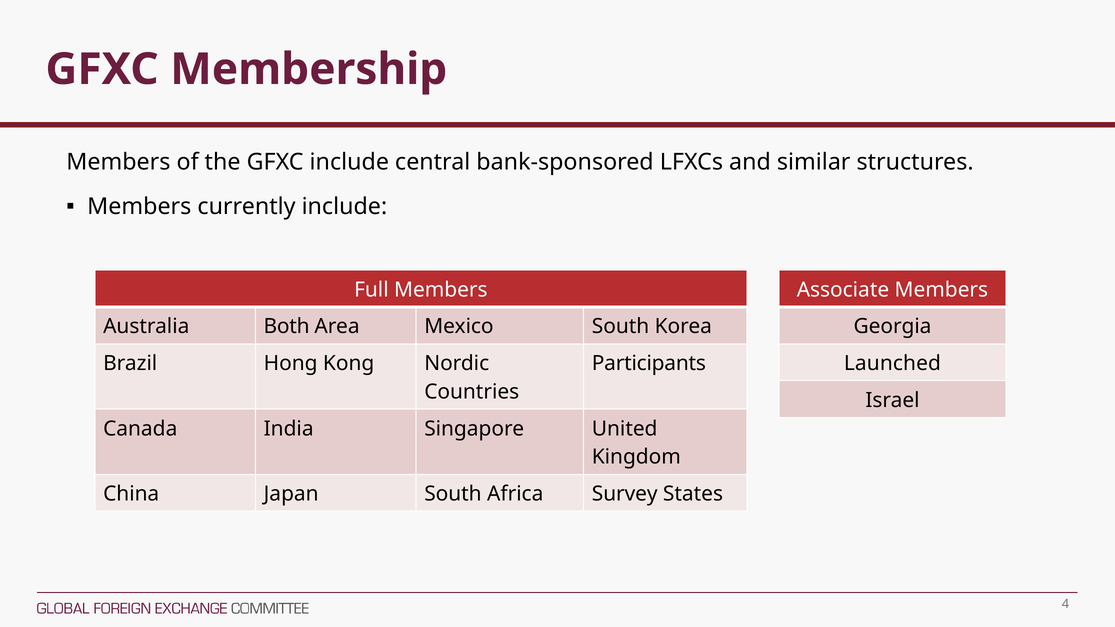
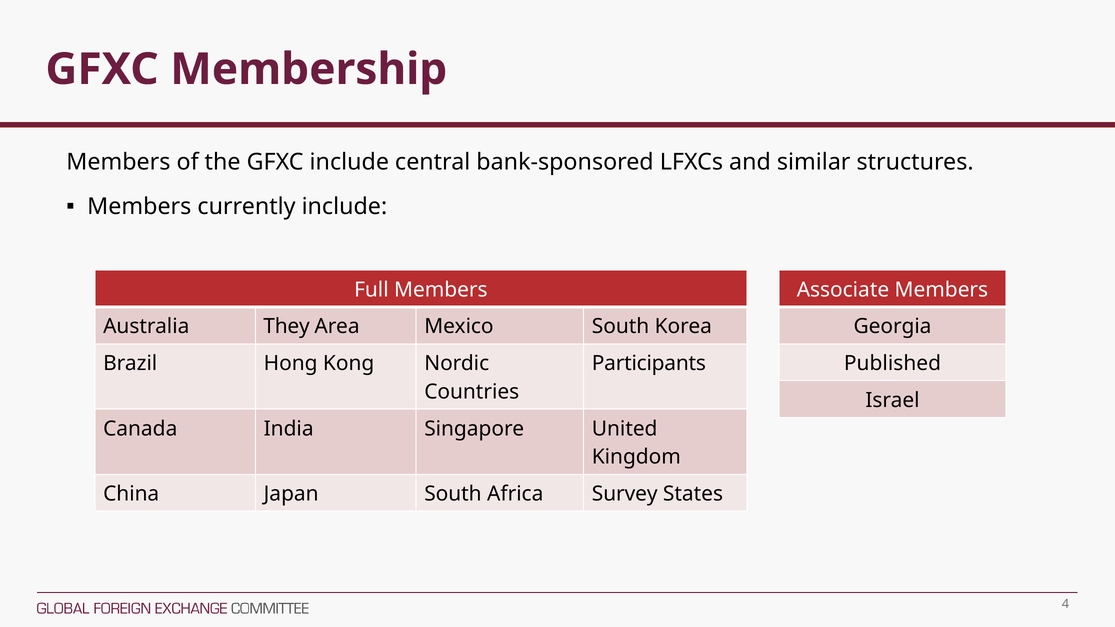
Both: Both -> They (287, 327)
Launched: Launched -> Published (892, 363)
